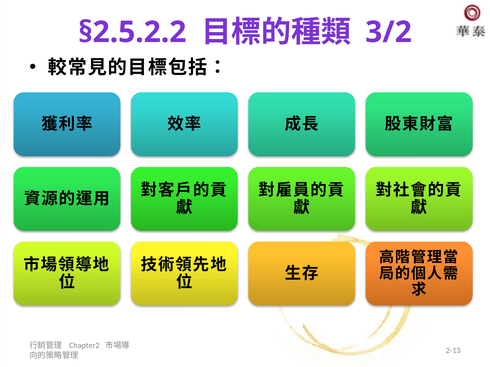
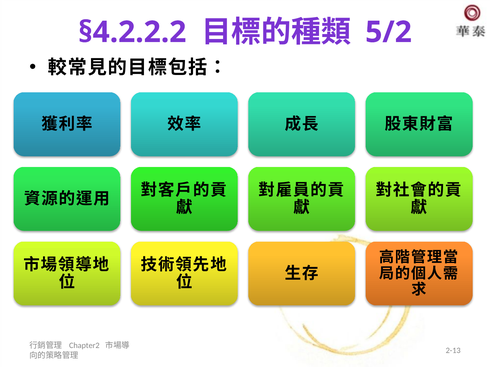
§2.5.2.2: §2.5.2.2 -> §4.2.2.2 (132, 32)
3/2: 3/2 -> 5/2 (389, 32)
